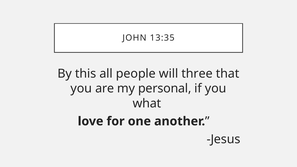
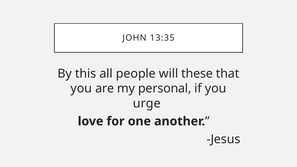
three: three -> these (197, 74)
what: what -> urge (147, 103)
